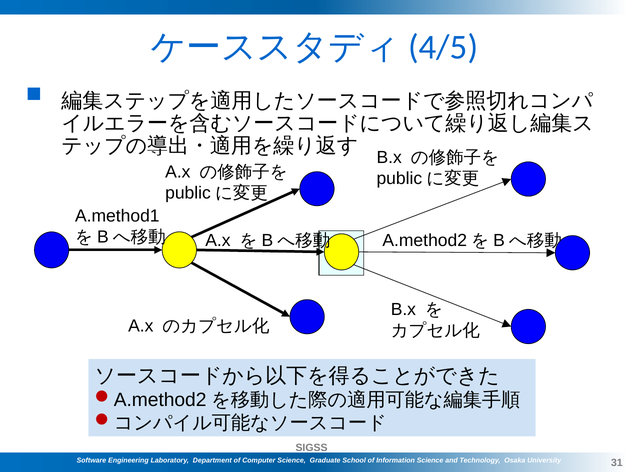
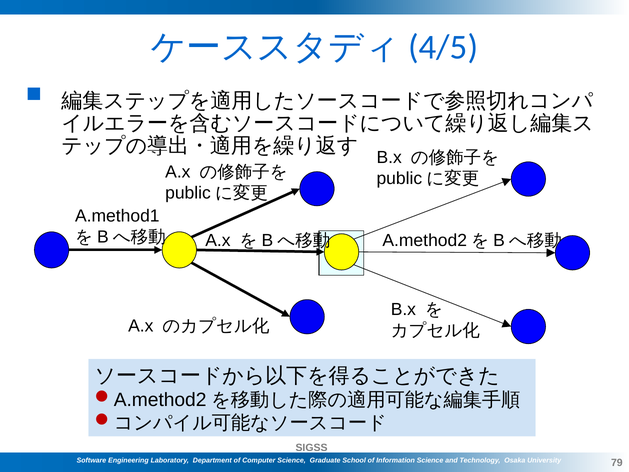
31: 31 -> 79 (617, 462)
